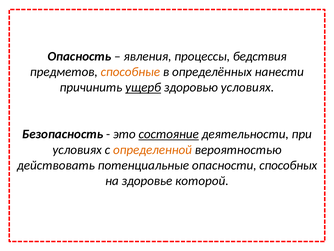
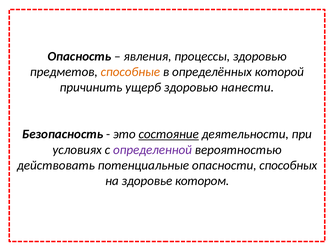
процессы бедствия: бедствия -> здоровью (260, 56)
нанести: нанести -> которой (279, 72)
ущерб underline: present -> none (143, 87)
здоровью условиях: условиях -> нанести (247, 87)
определенной colour: orange -> purple (153, 149)
которой: которой -> котором (202, 181)
